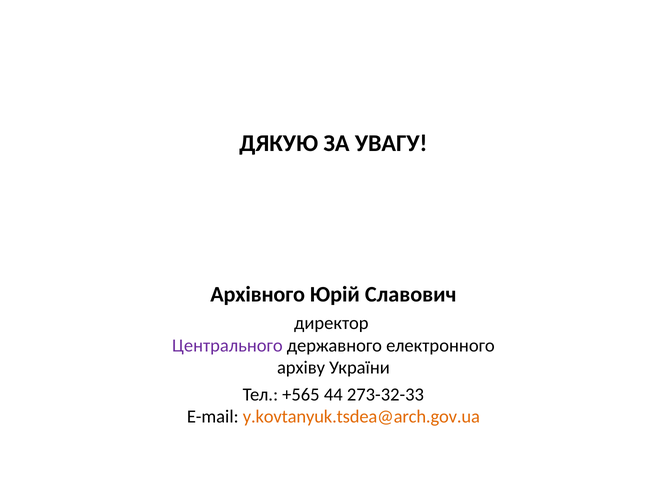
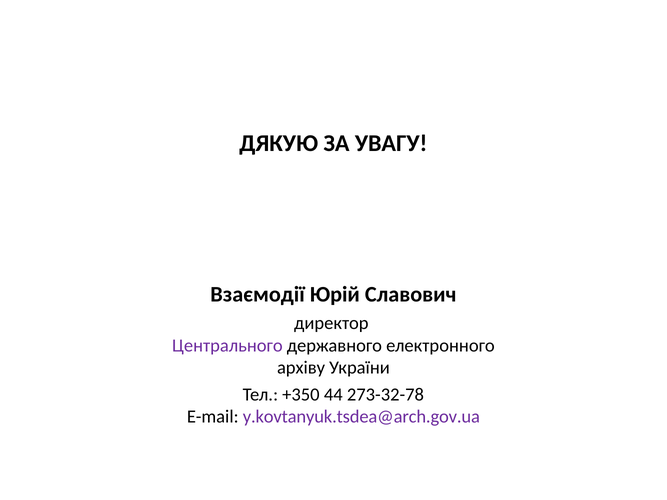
Архівного: Архівного -> Взаємодії (258, 295)
+565: +565 -> +350 (301, 395)
273-32-33: 273-32-33 -> 273-32-78 (385, 395)
y.kovtanyuk.tsdea@arch.gov.ua colour: orange -> purple (361, 417)
